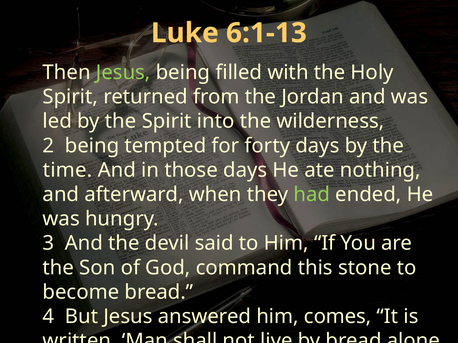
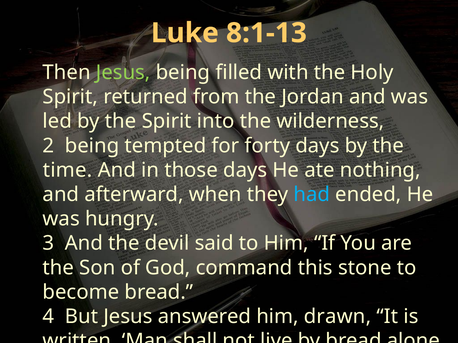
6:1-13: 6:1-13 -> 8:1-13 (266, 33)
had colour: light green -> light blue (312, 195)
comes: comes -> drawn (338, 317)
